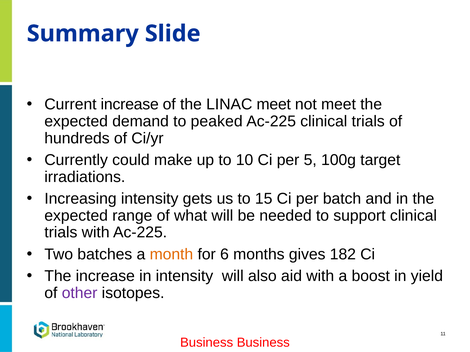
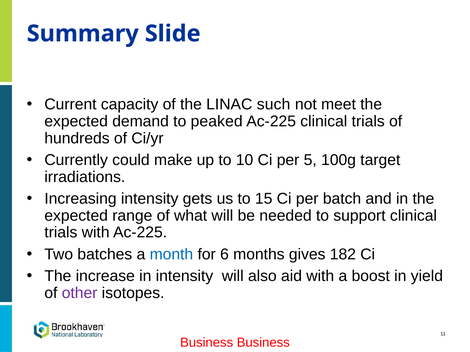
Current increase: increase -> capacity (130, 105)
LINAC meet: meet -> such (274, 105)
month colour: orange -> blue (171, 255)
